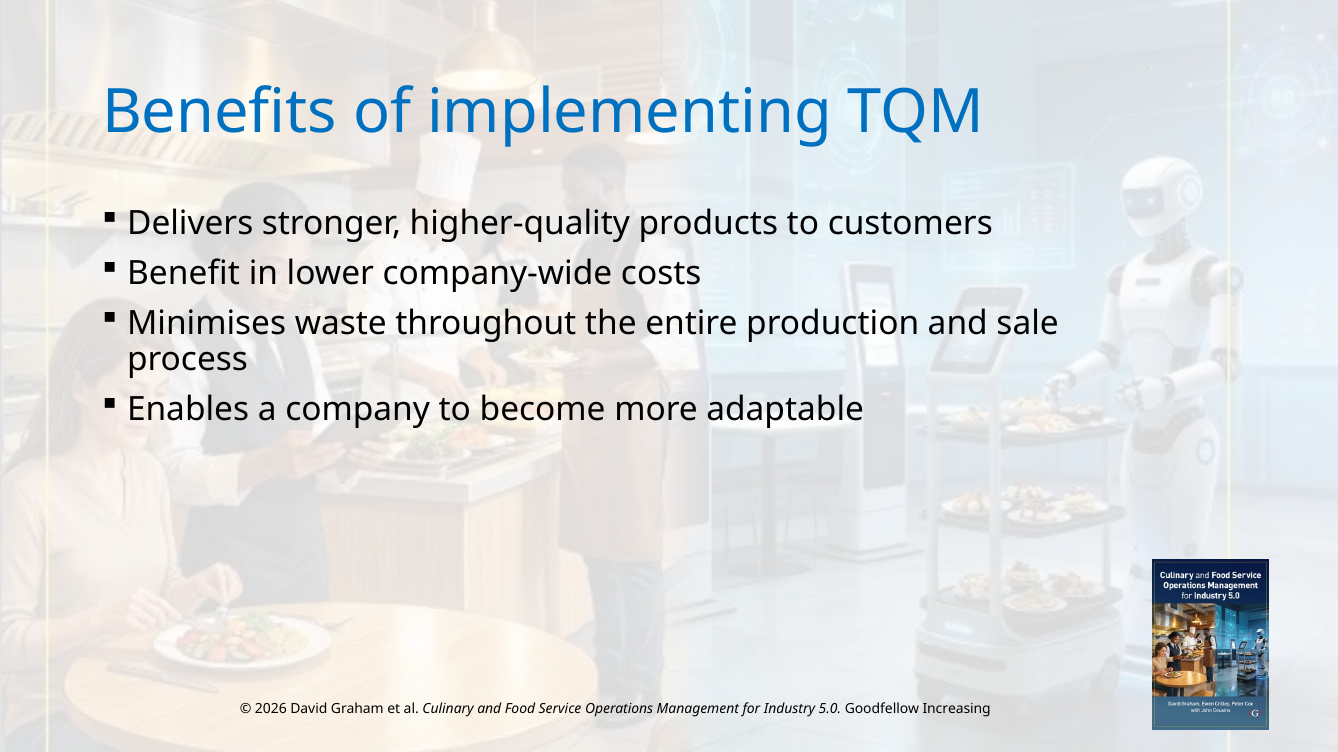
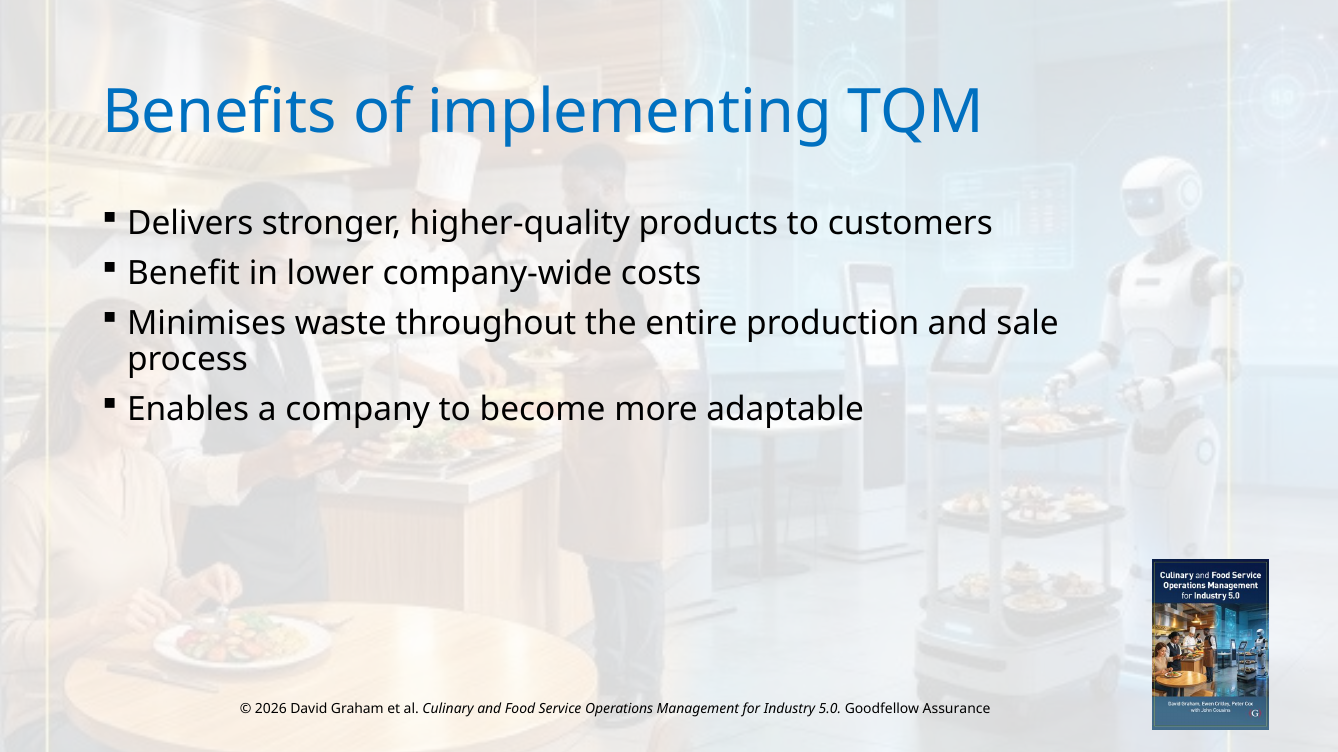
Increasing: Increasing -> Assurance (957, 709)
